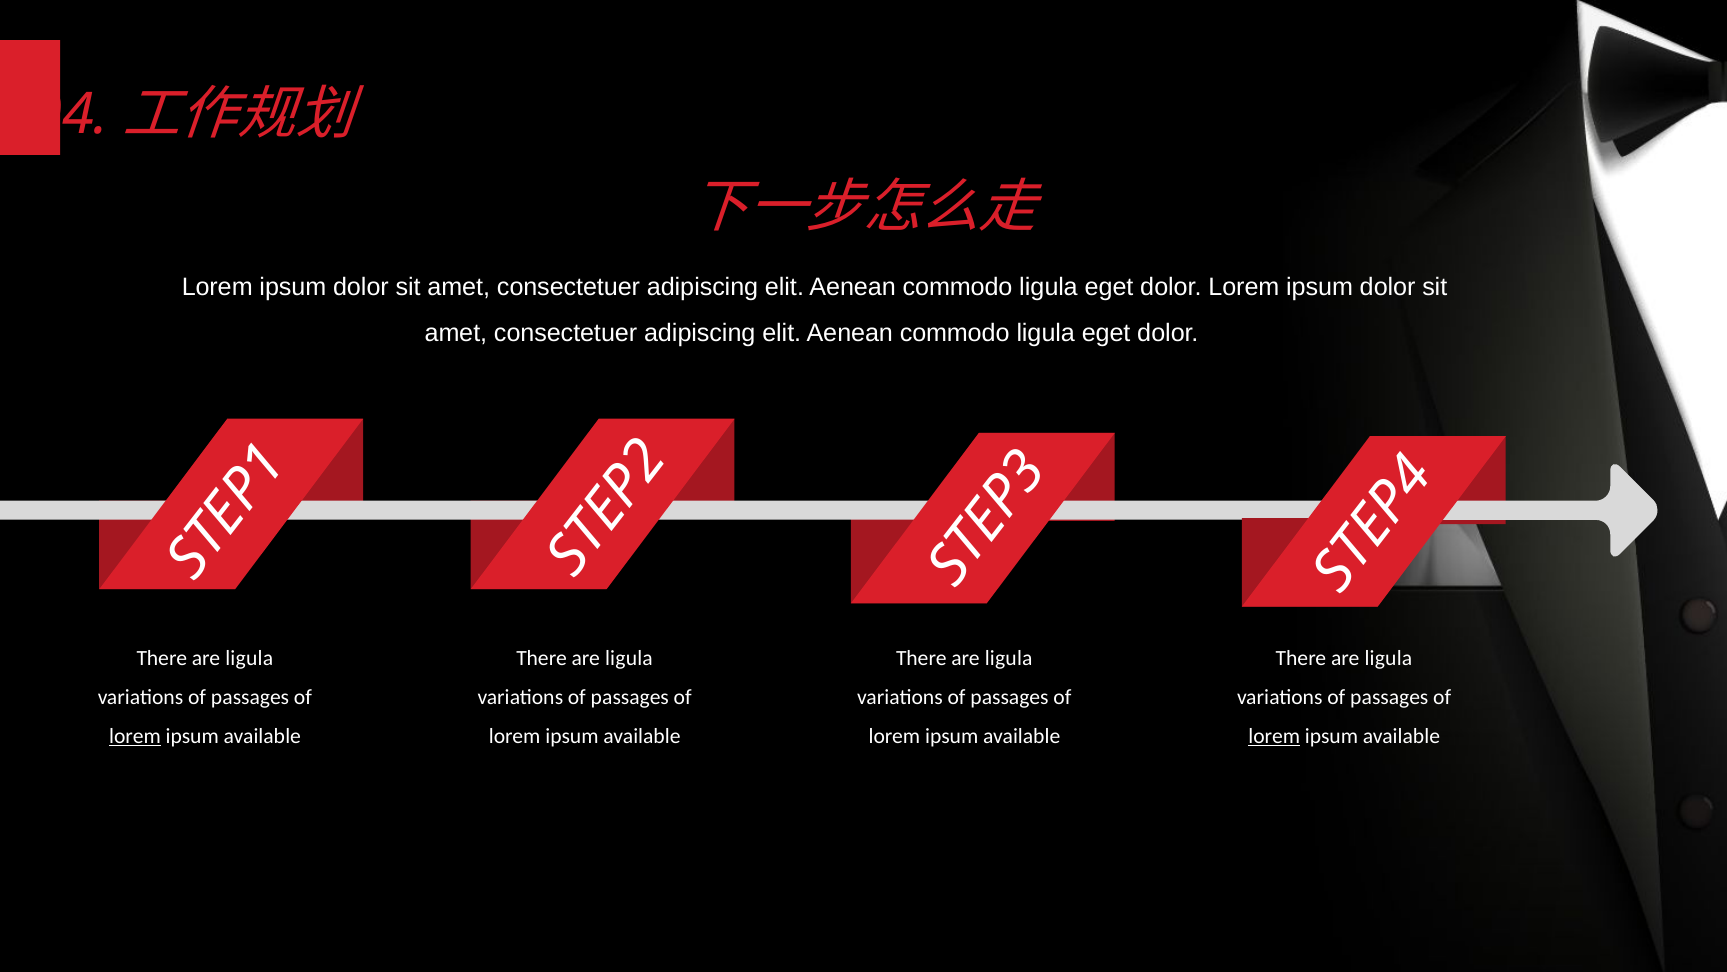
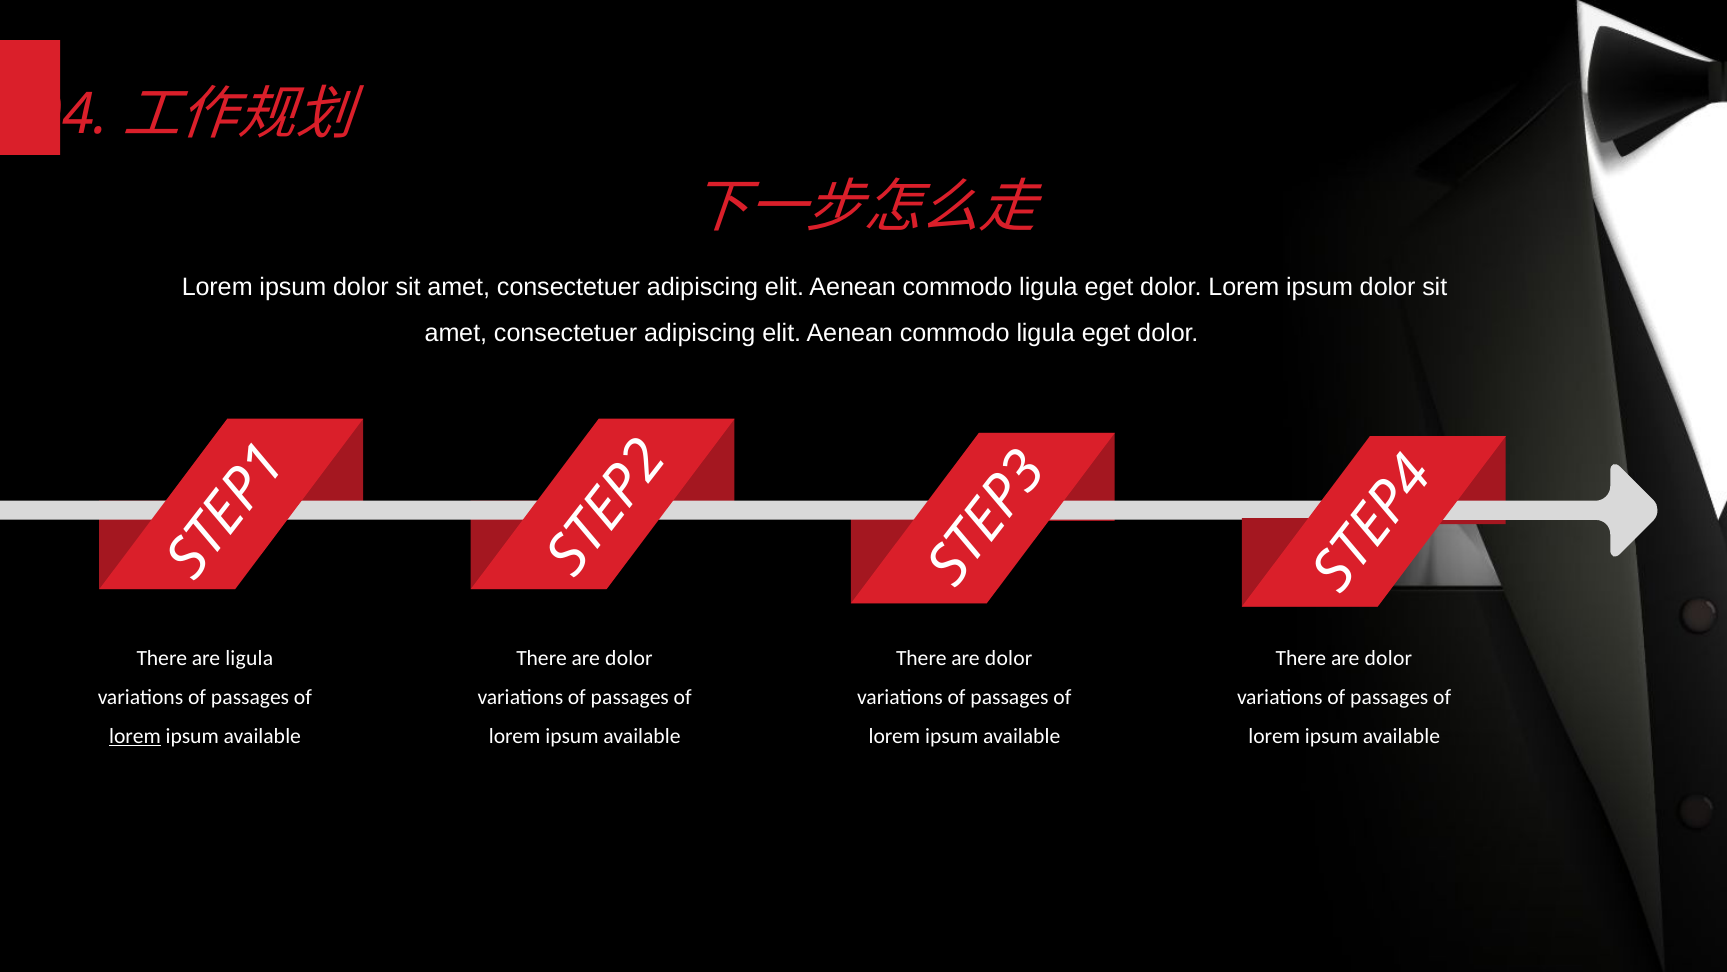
ligula: ligula -> dolor (629, 658)
ligula: ligula -> dolor (1009, 658)
ligula: ligula -> dolor (1388, 658)
lorem underline: present -> none (1274, 736)
